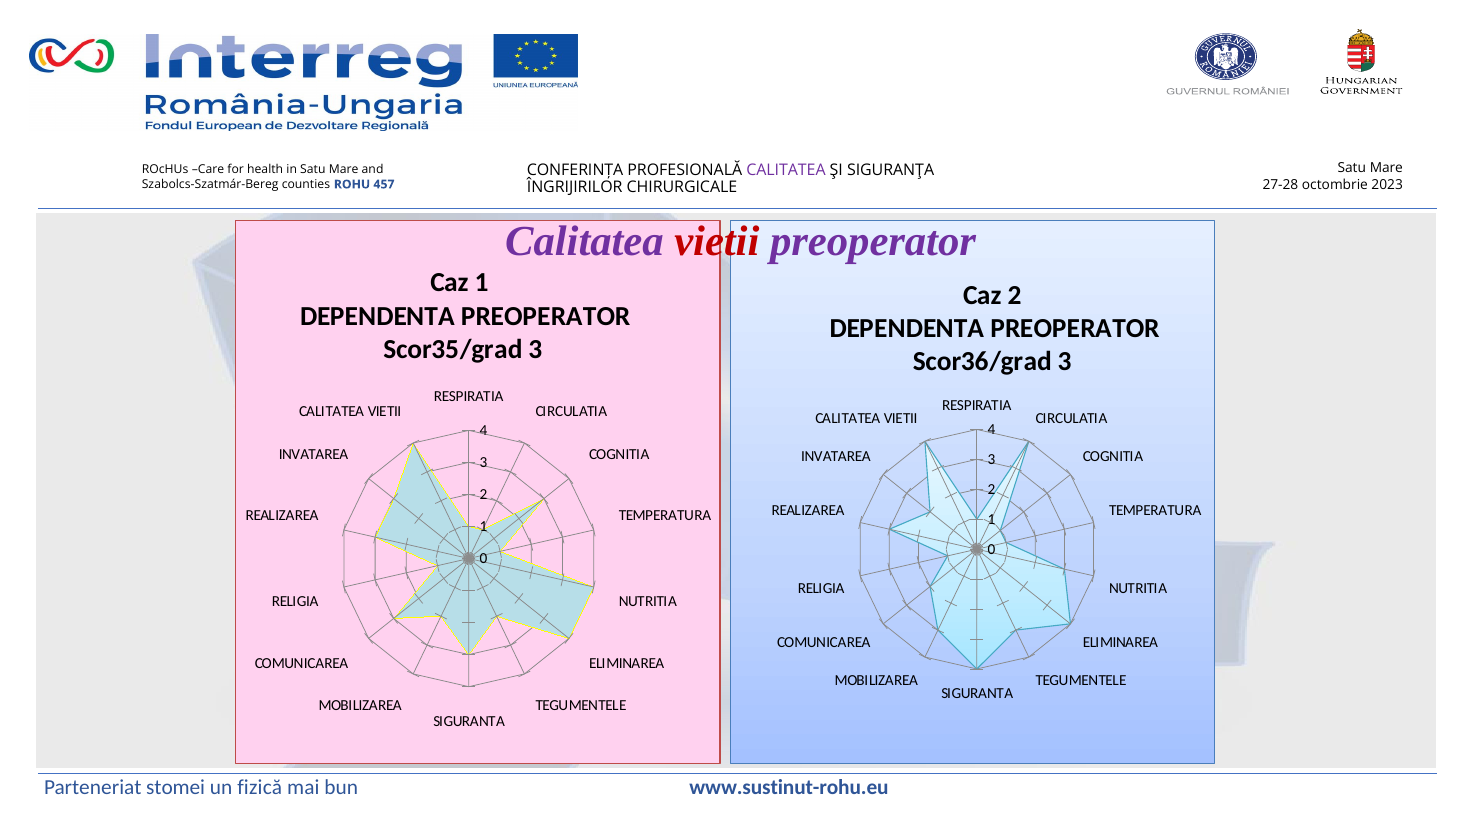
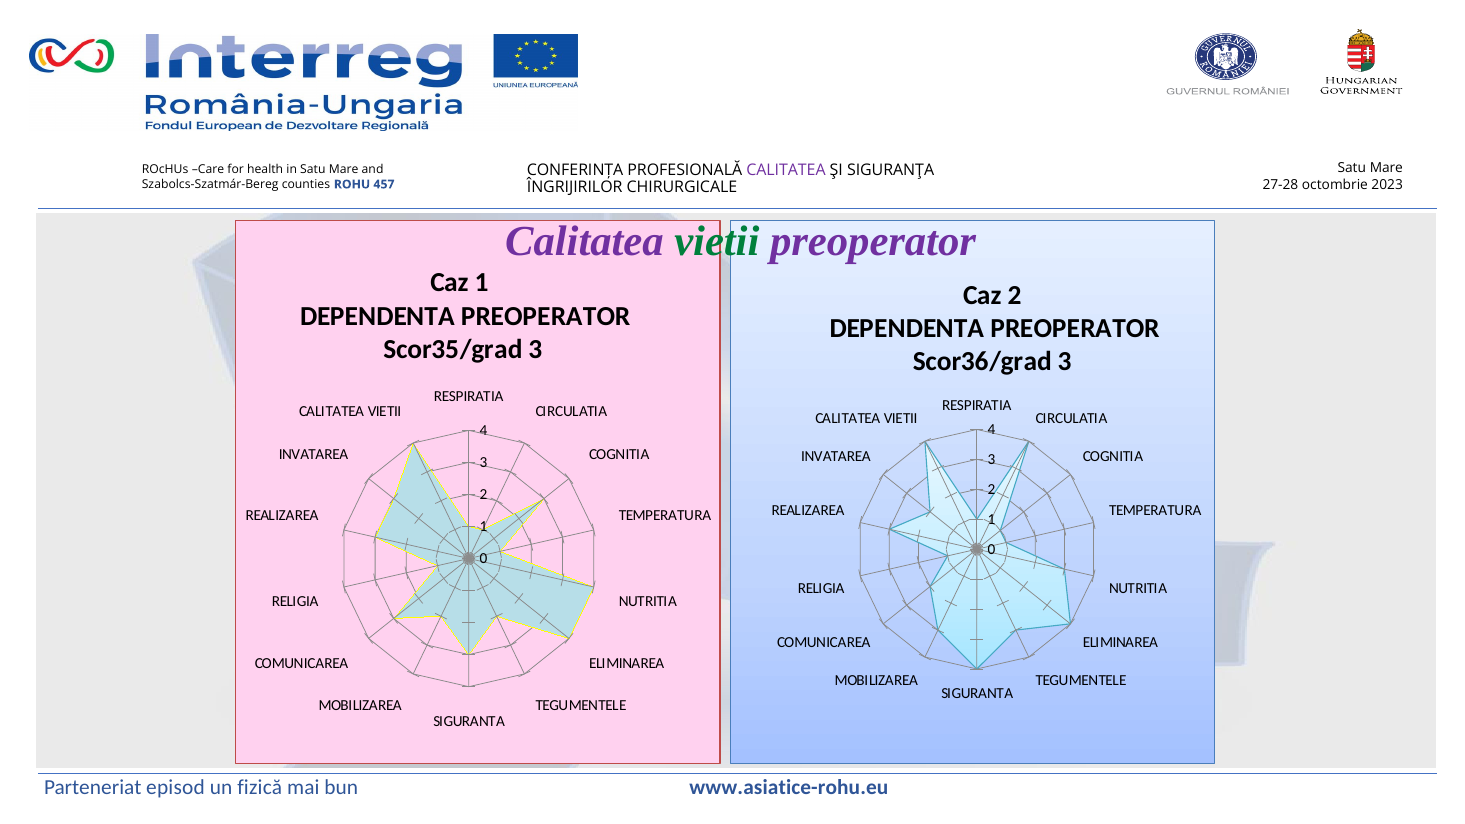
vietii colour: red -> green (717, 241)
stomei: stomei -> episod (175, 788)
www.sustinut-rohu.eu: www.sustinut-rohu.eu -> www.asiatice-rohu.eu (789, 788)
